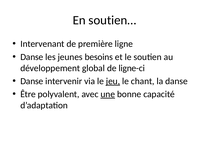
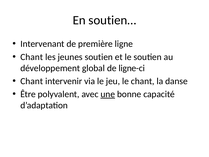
Danse: Danse -> Chant (32, 57)
jeunes besoins: besoins -> soutien (99, 57)
Danse: Danse -> Chant (32, 81)
jeu underline: present -> none (113, 81)
